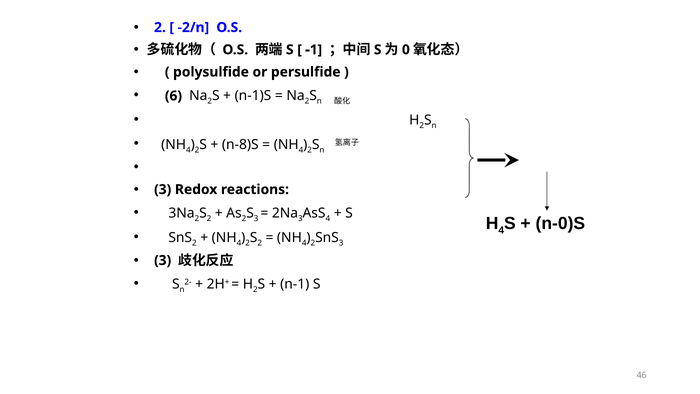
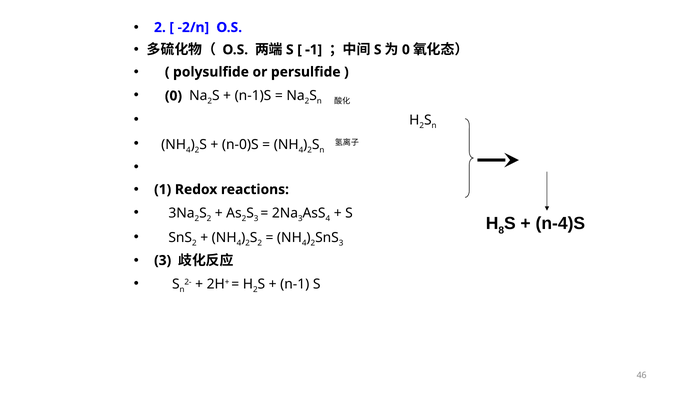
6: 6 -> 0 (173, 96)
n-8)S: n-8)S -> n-0)S (240, 144)
3: 3 -> 1 (163, 189)
4: 4 -> 8 (501, 230)
n-0)S: n-0)S -> n-4)S (560, 224)
